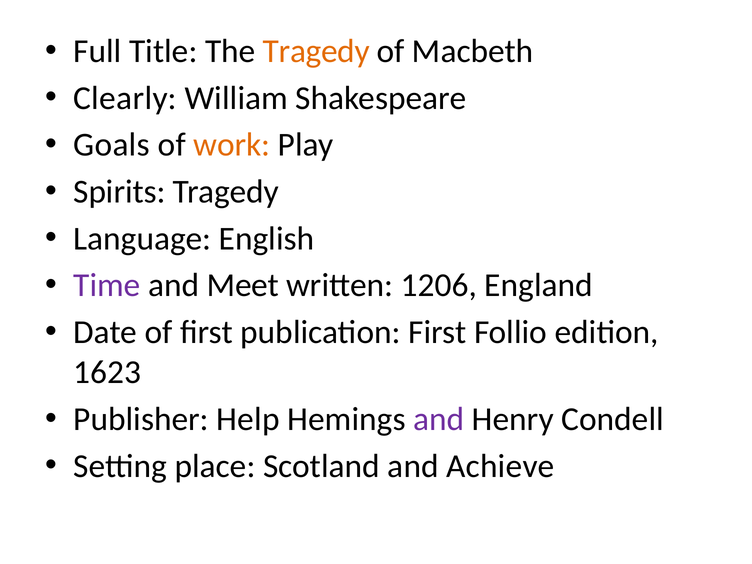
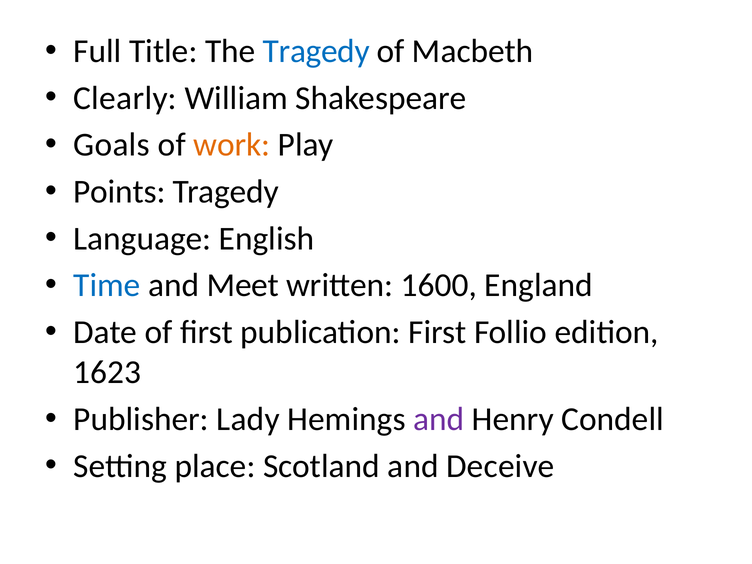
Tragedy colour: orange -> blue (316, 51)
Spirits: Spirits -> Points (119, 192)
Time colour: purple -> blue (107, 285)
1206: 1206 -> 1600 (439, 285)
Help: Help -> Lady (248, 419)
Achieve: Achieve -> Deceive (500, 466)
